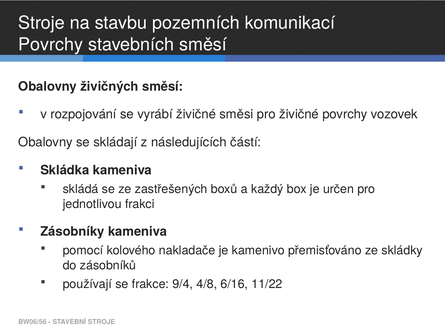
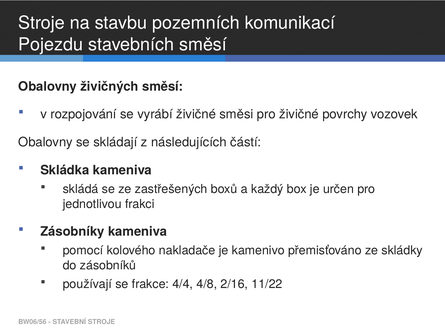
Povrchy: Povrchy -> Pojezdu (51, 45)
9/4: 9/4 -> 4/4 (183, 284)
6/16: 6/16 -> 2/16 (234, 284)
